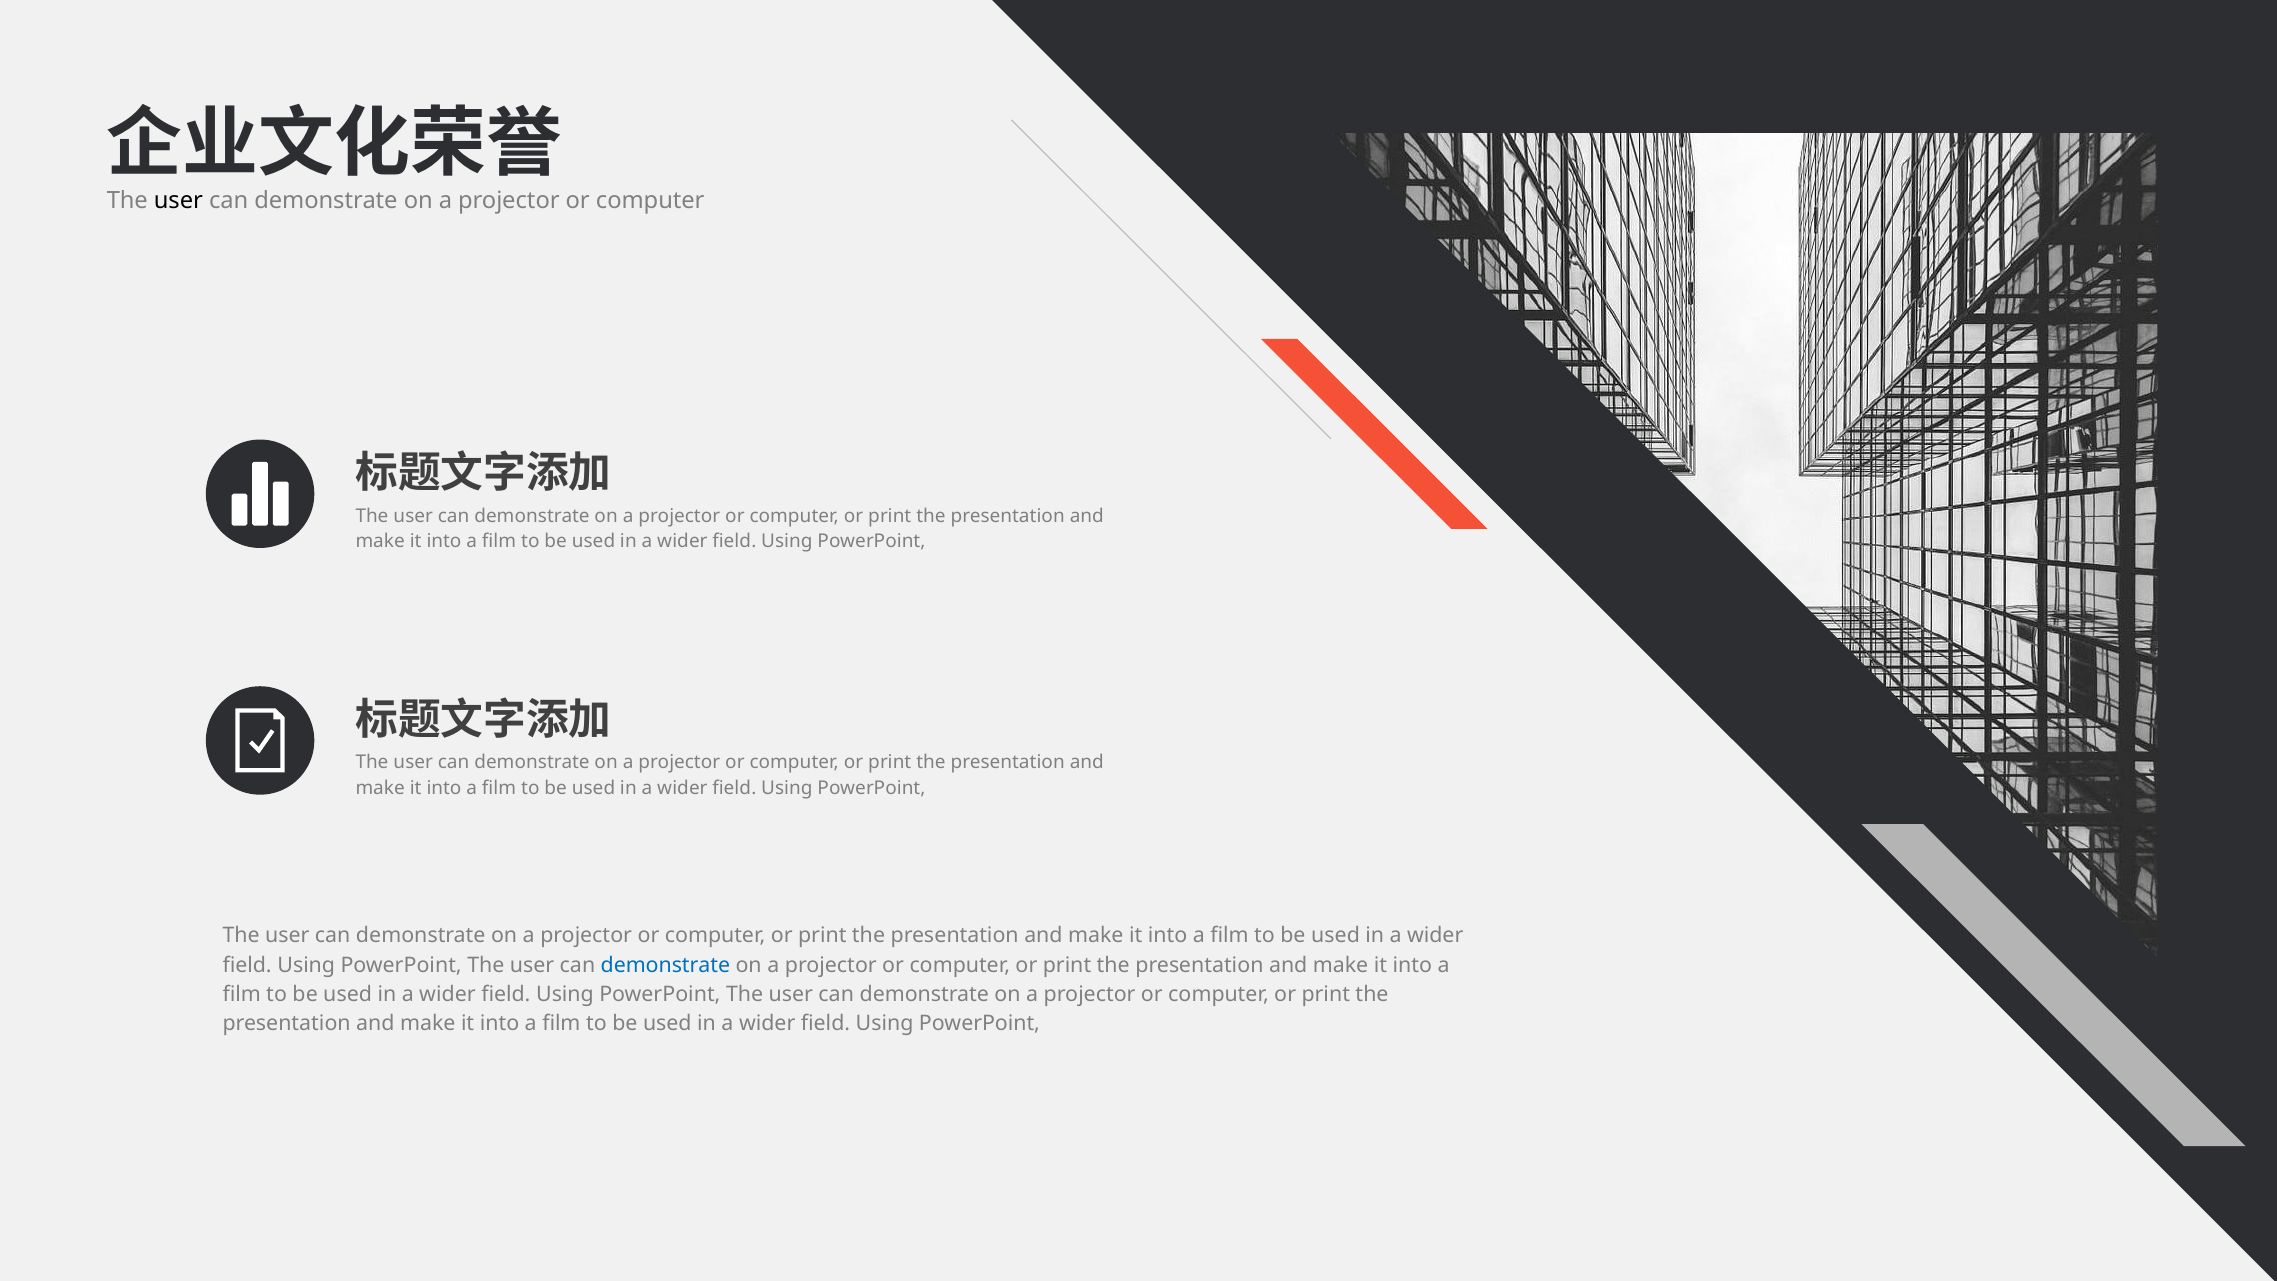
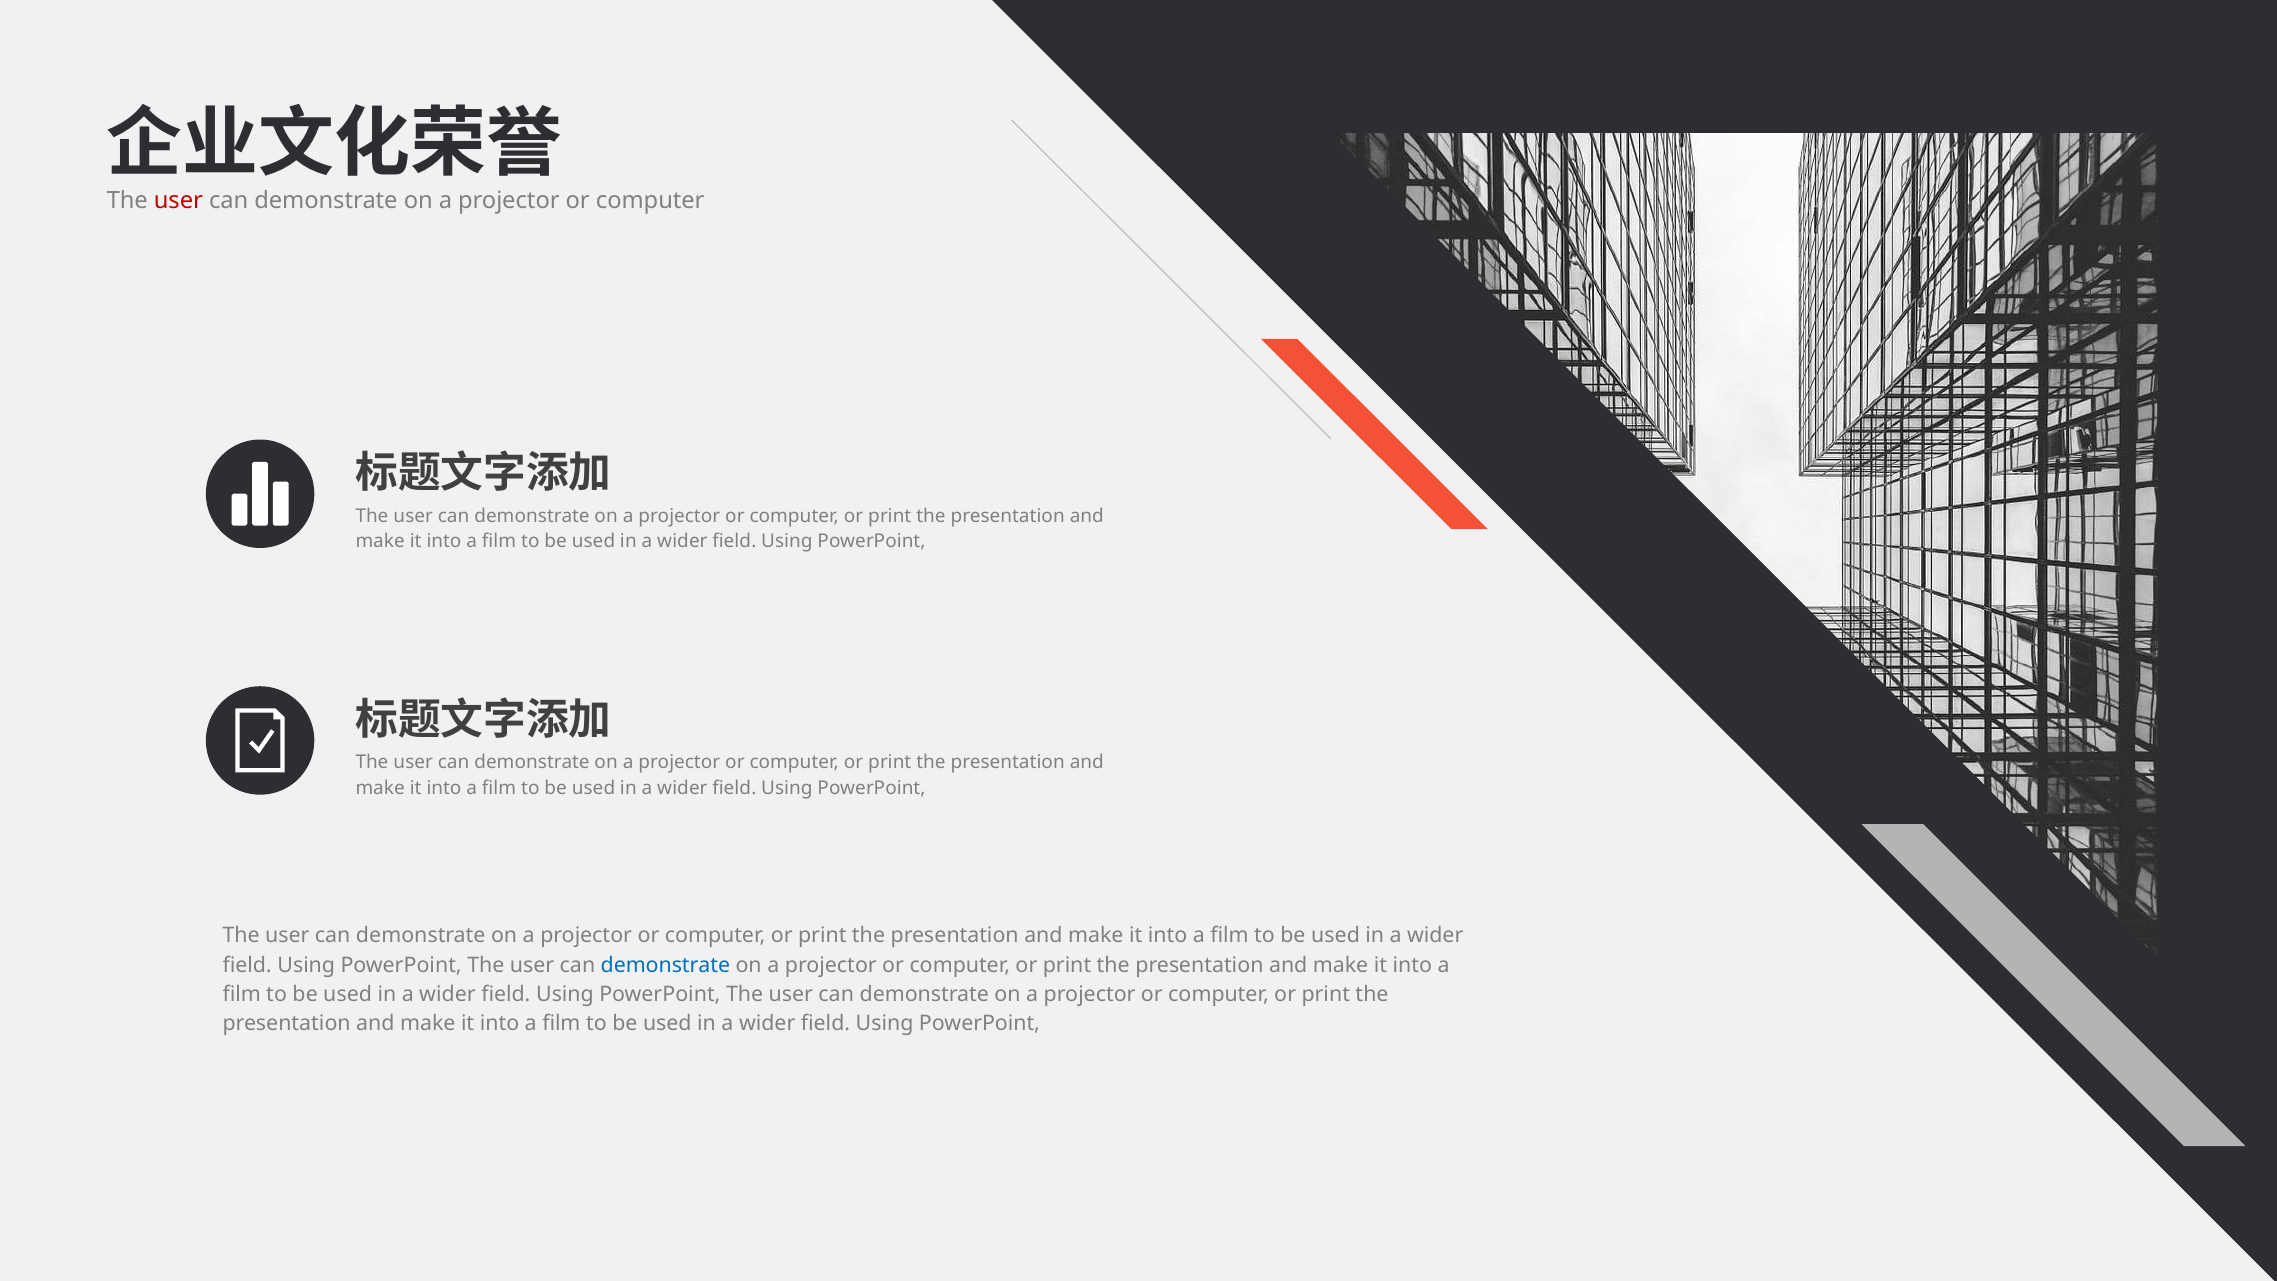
user colour: black -> red (178, 201)
